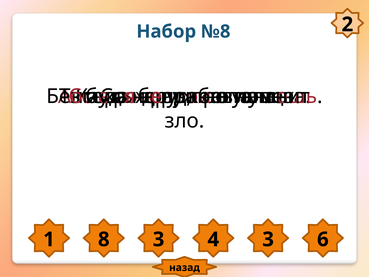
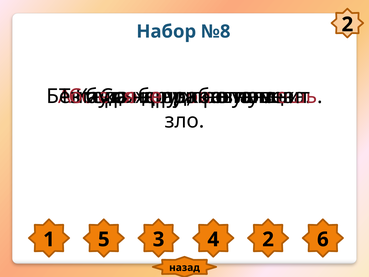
8: 8 -> 5 (104, 239)
4 3: 3 -> 2 (268, 239)
